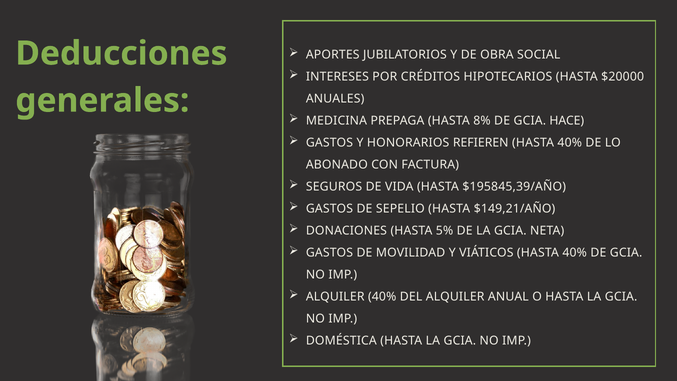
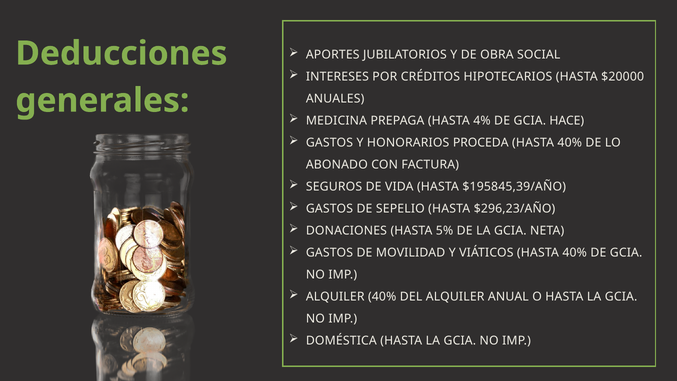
8%: 8% -> 4% (482, 121)
REFIEREN: REFIEREN -> PROCEDA (481, 143)
$149,21/AÑO: $149,21/AÑO -> $296,23/AÑO (515, 209)
